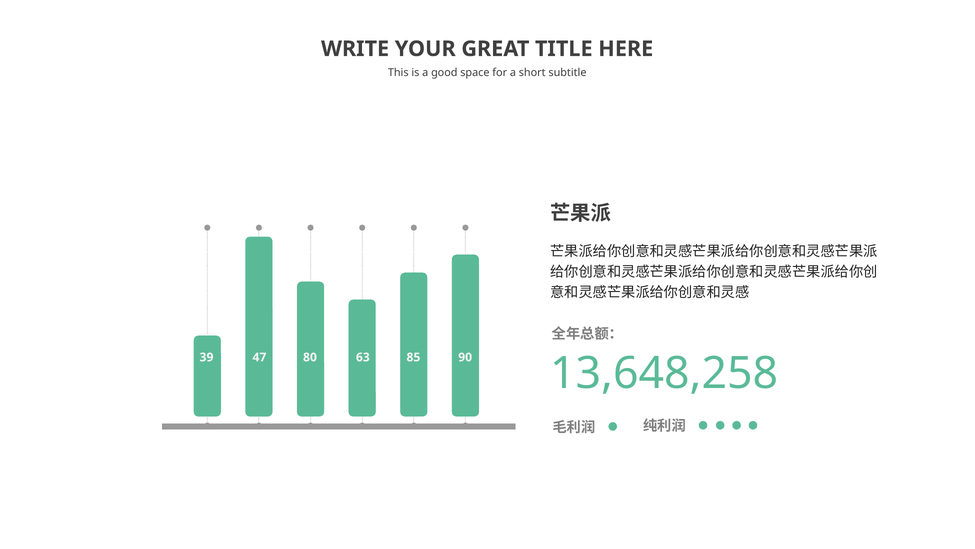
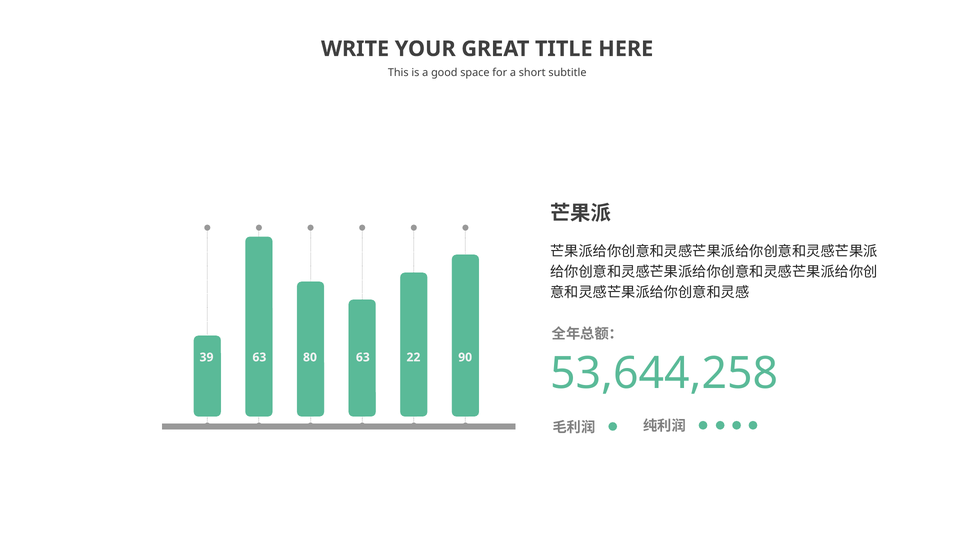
39 47: 47 -> 63 (259, 357)
85: 85 -> 22 (413, 357)
13,648,258: 13,648,258 -> 53,644,258 (664, 373)
